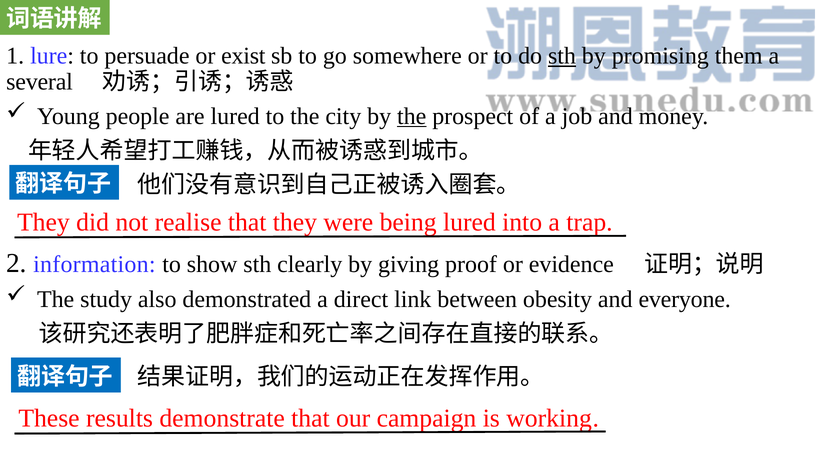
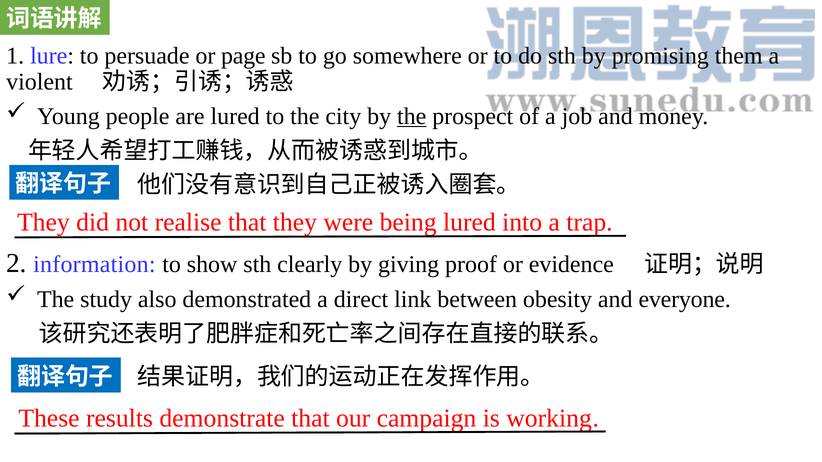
exist: exist -> page (243, 56)
sth underline: present -> none (562, 56)
several: several -> violent (39, 82)
